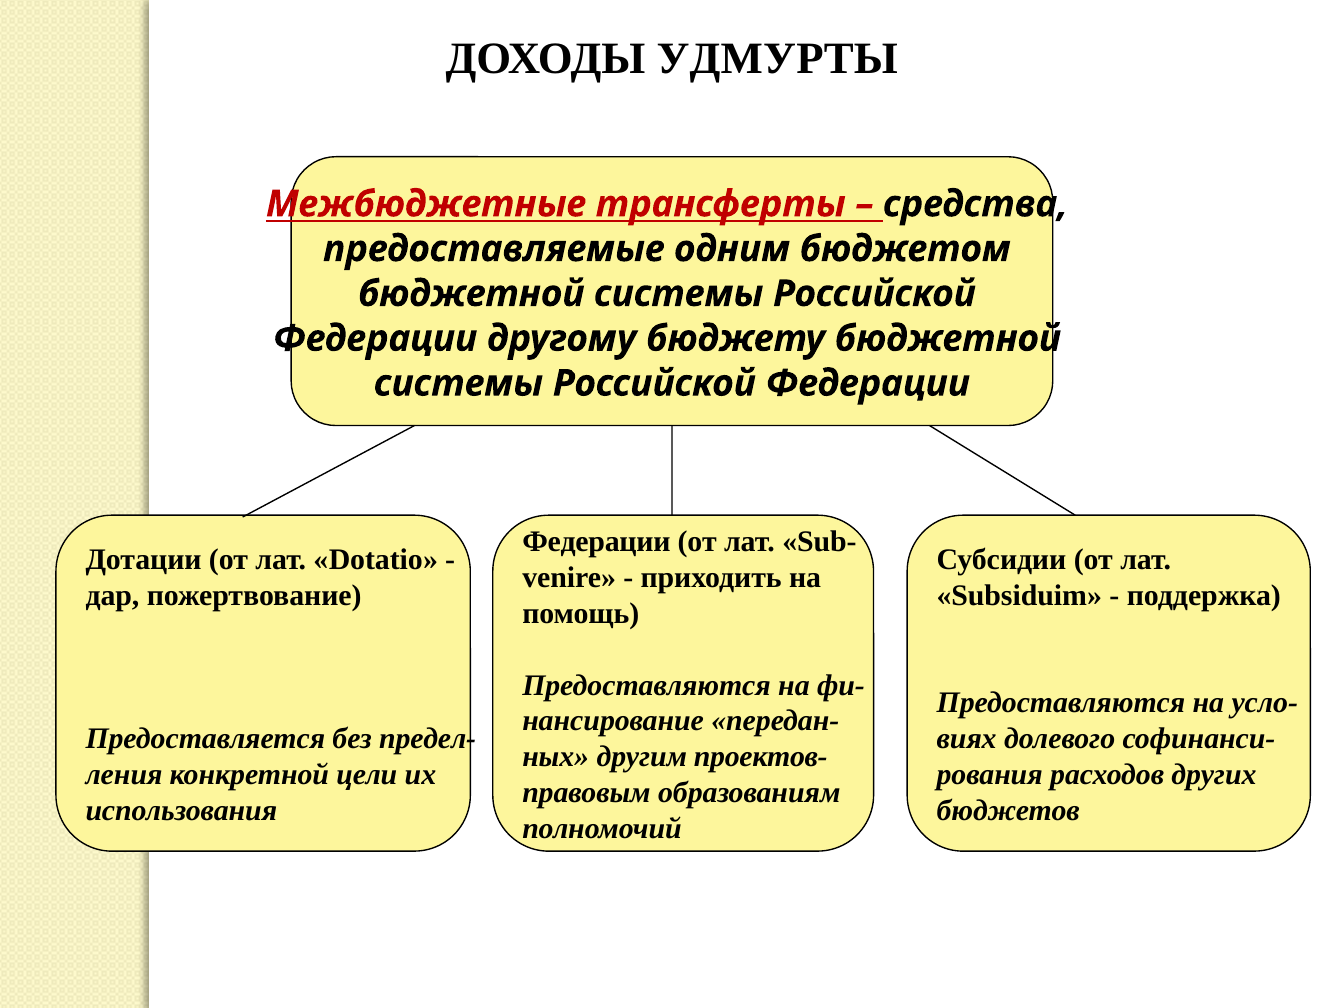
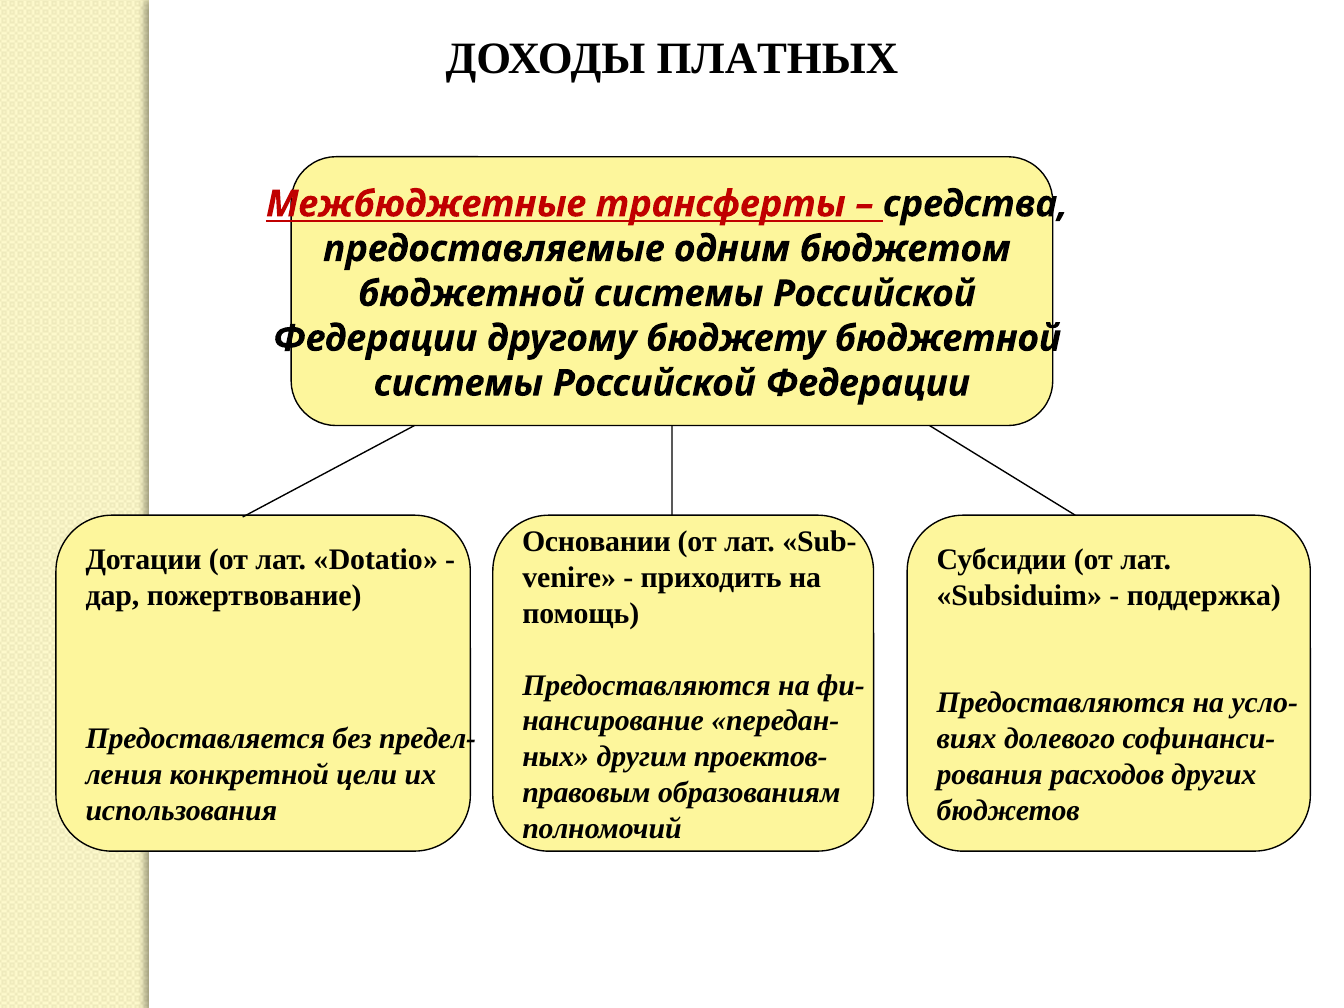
УДМУРТЫ: УДМУРТЫ -> ПЛАТНЫХ (777, 59)
Федерации: Федерации -> Основании (596, 542)
